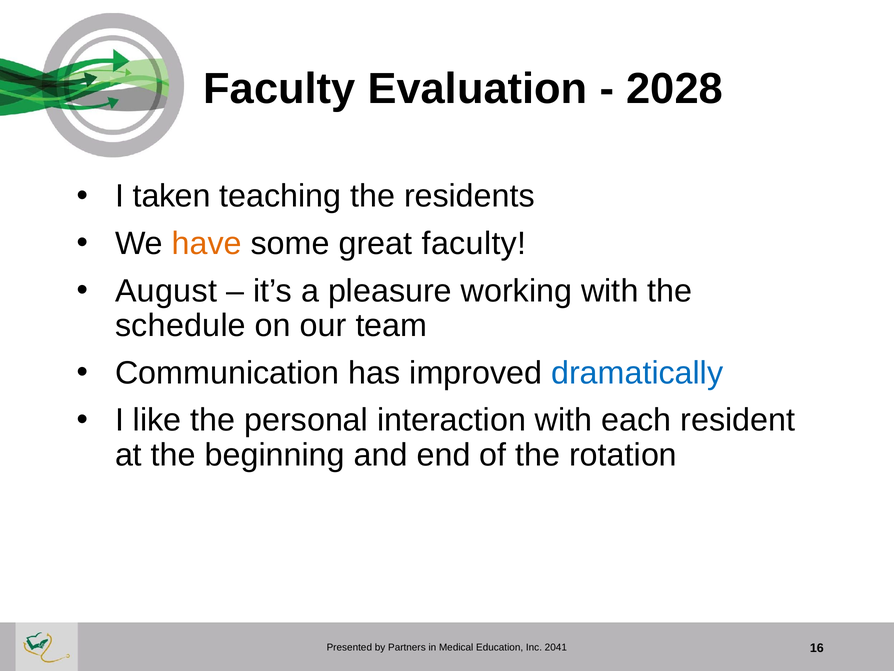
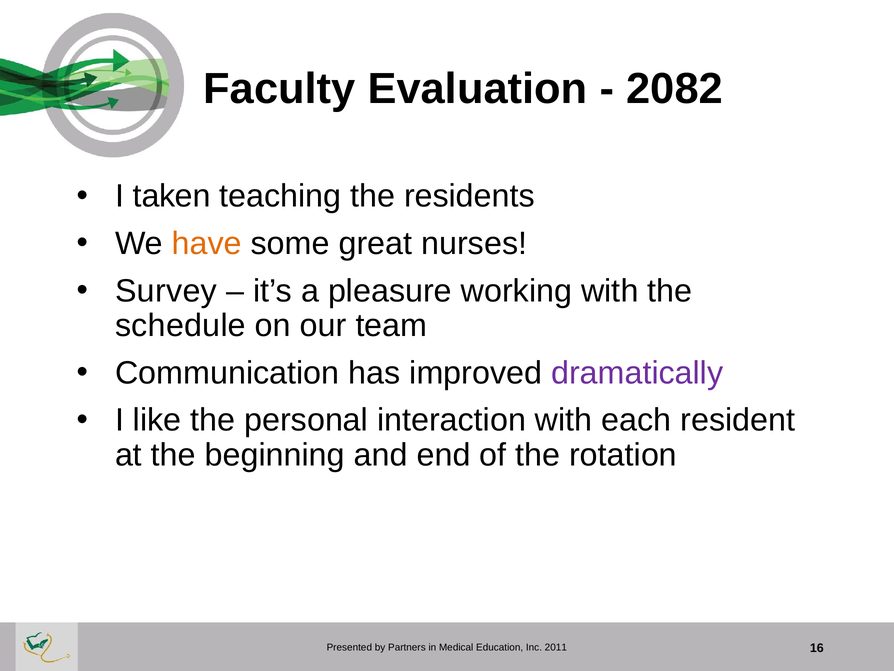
2028: 2028 -> 2082 (675, 89)
great faculty: faculty -> nurses (474, 243)
August: August -> Survey (166, 291)
dramatically colour: blue -> purple (637, 373)
2041: 2041 -> 2011 (556, 647)
